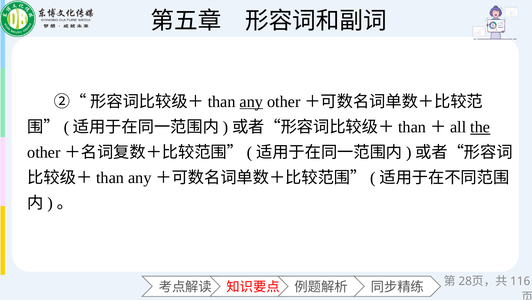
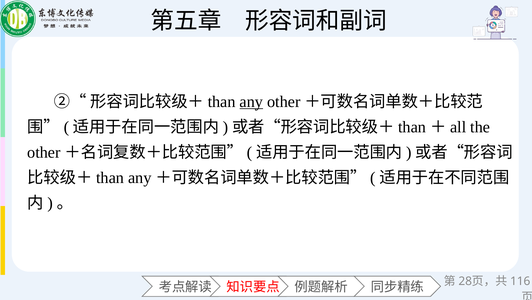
the underline: present -> none (480, 127)
